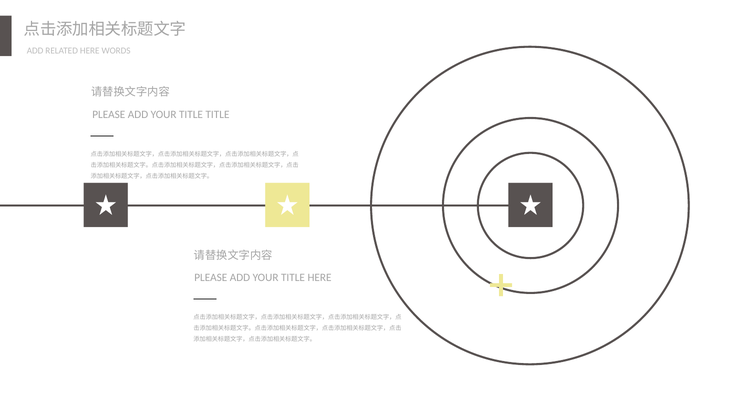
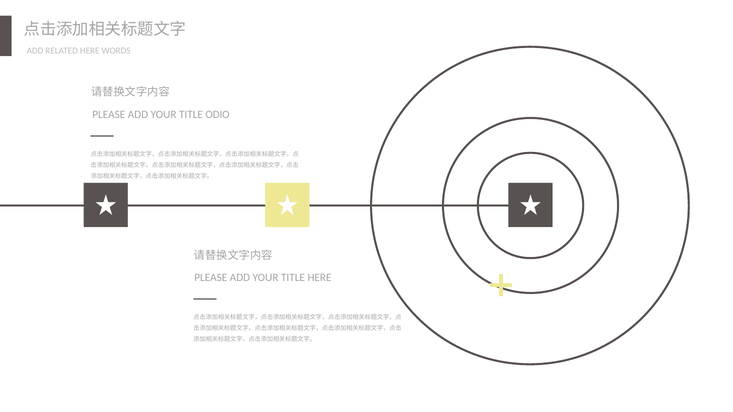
TITLE TITLE: TITLE -> ODIO (218, 114)
